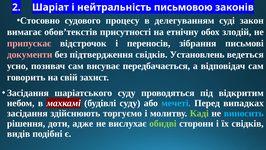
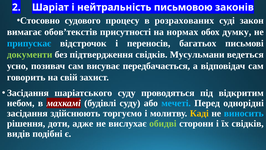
делегуванням: делегуванням -> розрахованих (184, 21)
етнічну: етнічну -> нормах (182, 32)
злодій: злодій -> думку (237, 32)
припускає colour: pink -> light blue (29, 43)
зібрання: зібрання -> багатьох (198, 43)
документи colour: pink -> light green (30, 55)
Установлень: Установлень -> Мусульмани (197, 55)
випадках: випадках -> однорідні (244, 103)
Каді colour: light green -> yellow (199, 113)
